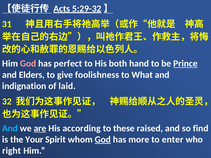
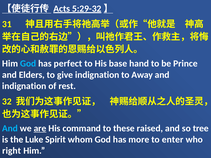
God colour: pink -> light blue (28, 64)
both: both -> base (118, 64)
Prince underline: present -> none (185, 64)
give foolishness: foolishness -> indignation (97, 75)
What: What -> Away (142, 75)
laid: laid -> rest (67, 86)
according: according -> command (82, 128)
find: find -> tree (201, 128)
Your: Your -> Luke (34, 140)
God underline: present -> none (103, 140)
